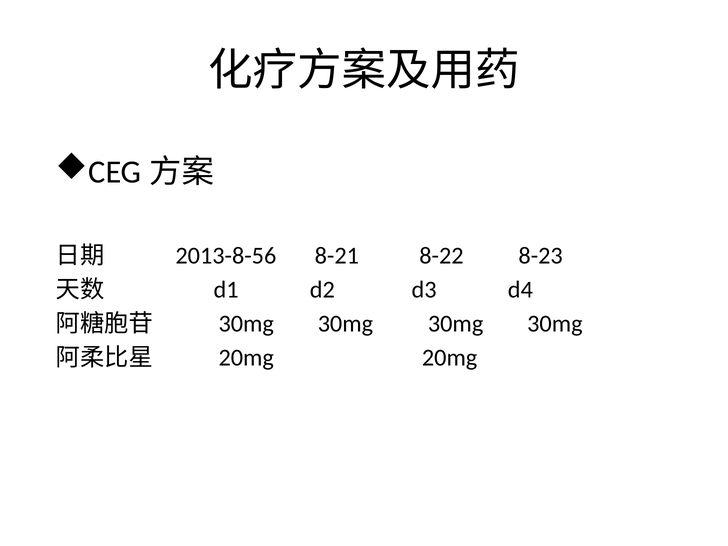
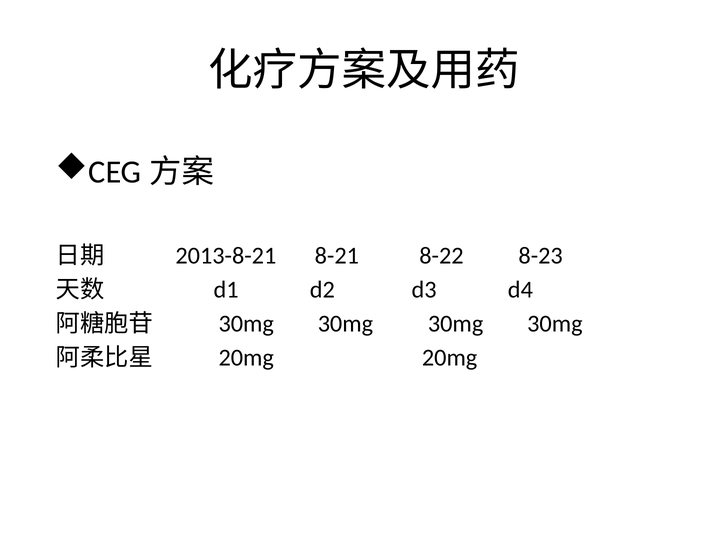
2013-8-56: 2013-8-56 -> 2013-8-21 (226, 256)
